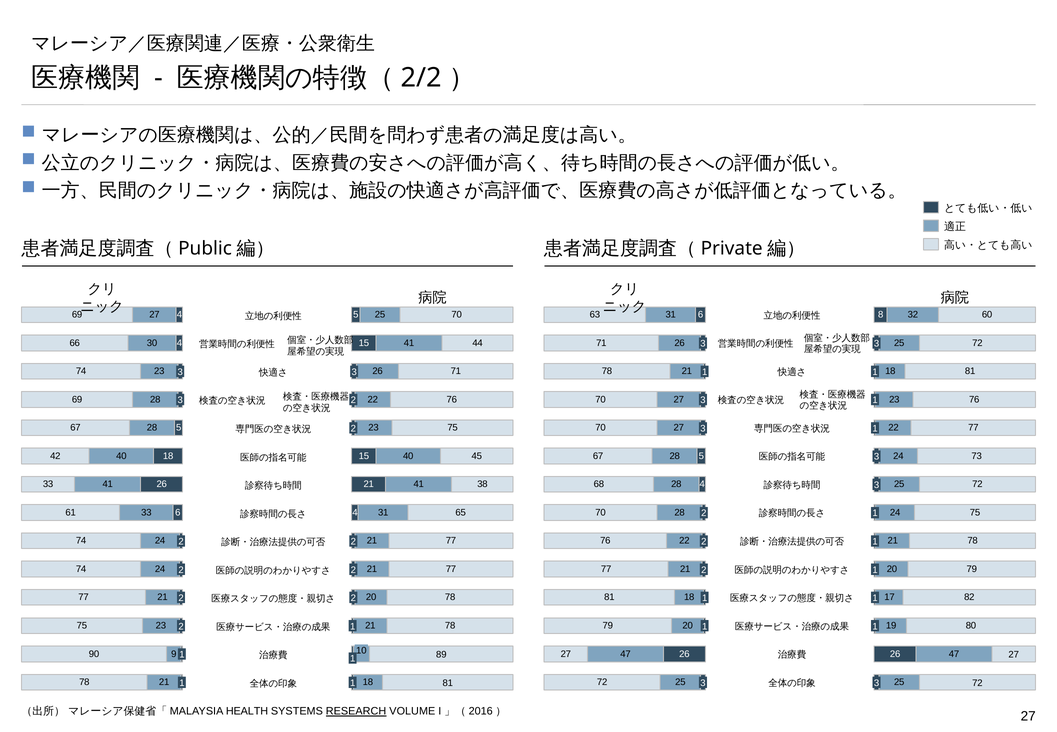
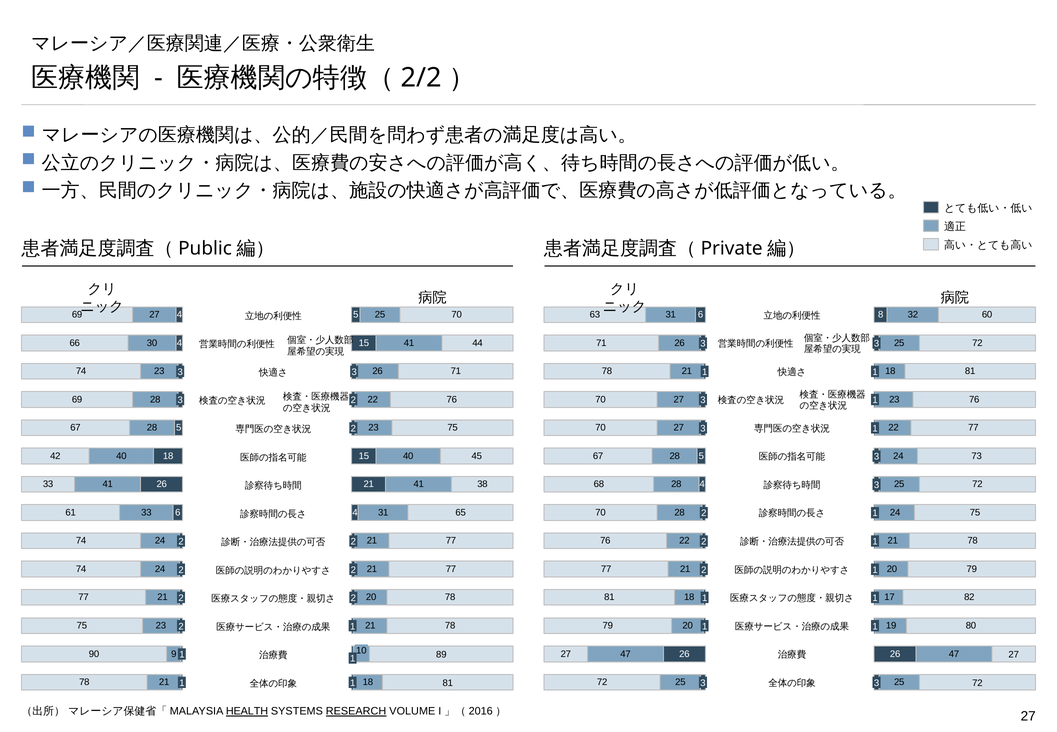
HEALTH underline: none -> present (247, 711)
